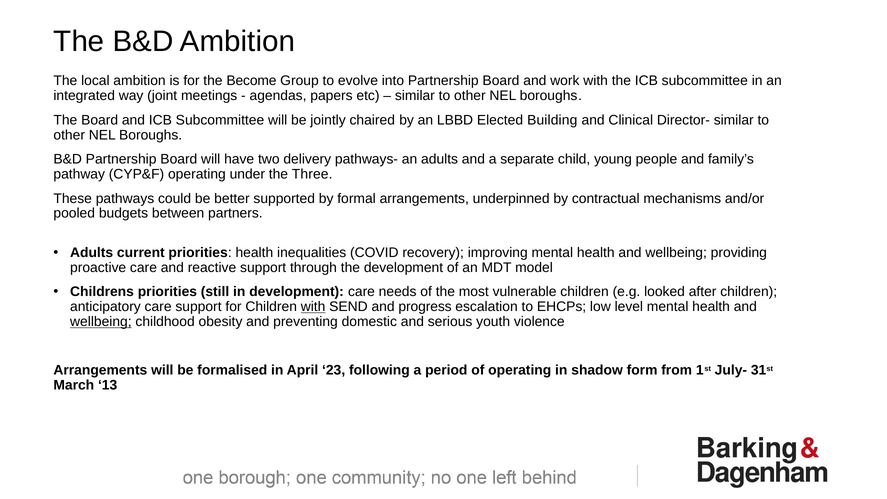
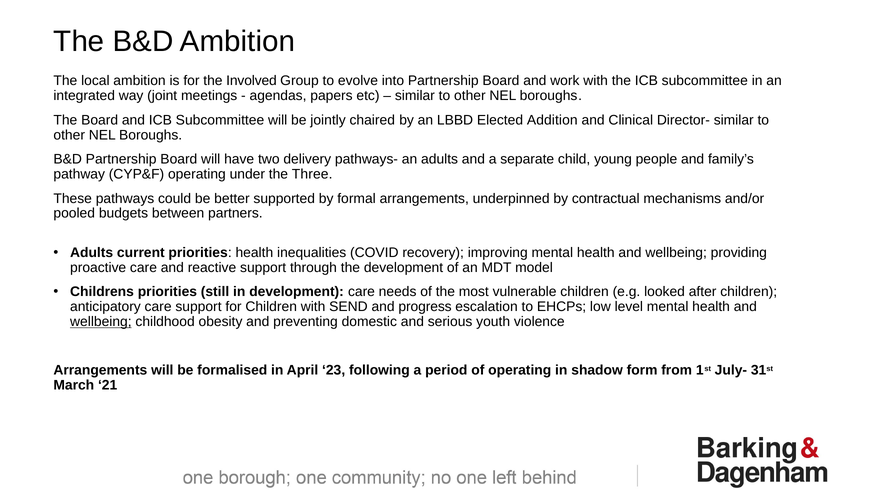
Become: Become -> Involved (252, 81)
Building: Building -> Addition (552, 120)
with underline: present -> none (313, 307)
13: 13 -> 21 (108, 385)
